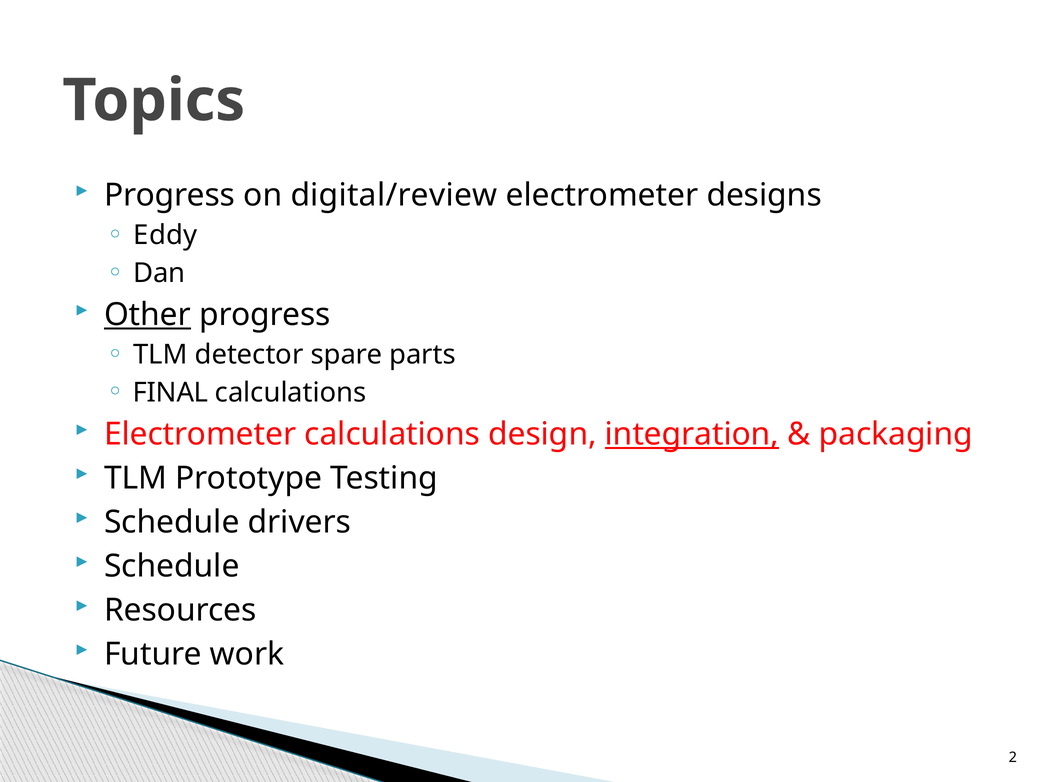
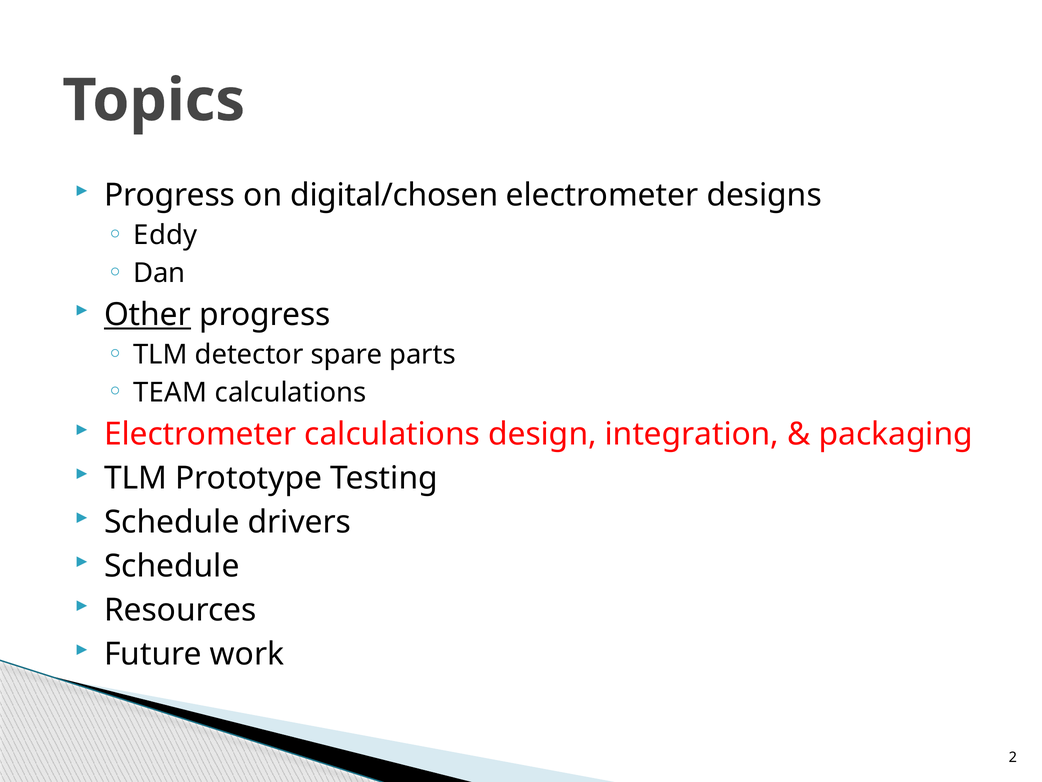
digital/review: digital/review -> digital/chosen (394, 195)
FINAL: FINAL -> TEAM (170, 392)
integration underline: present -> none (692, 434)
